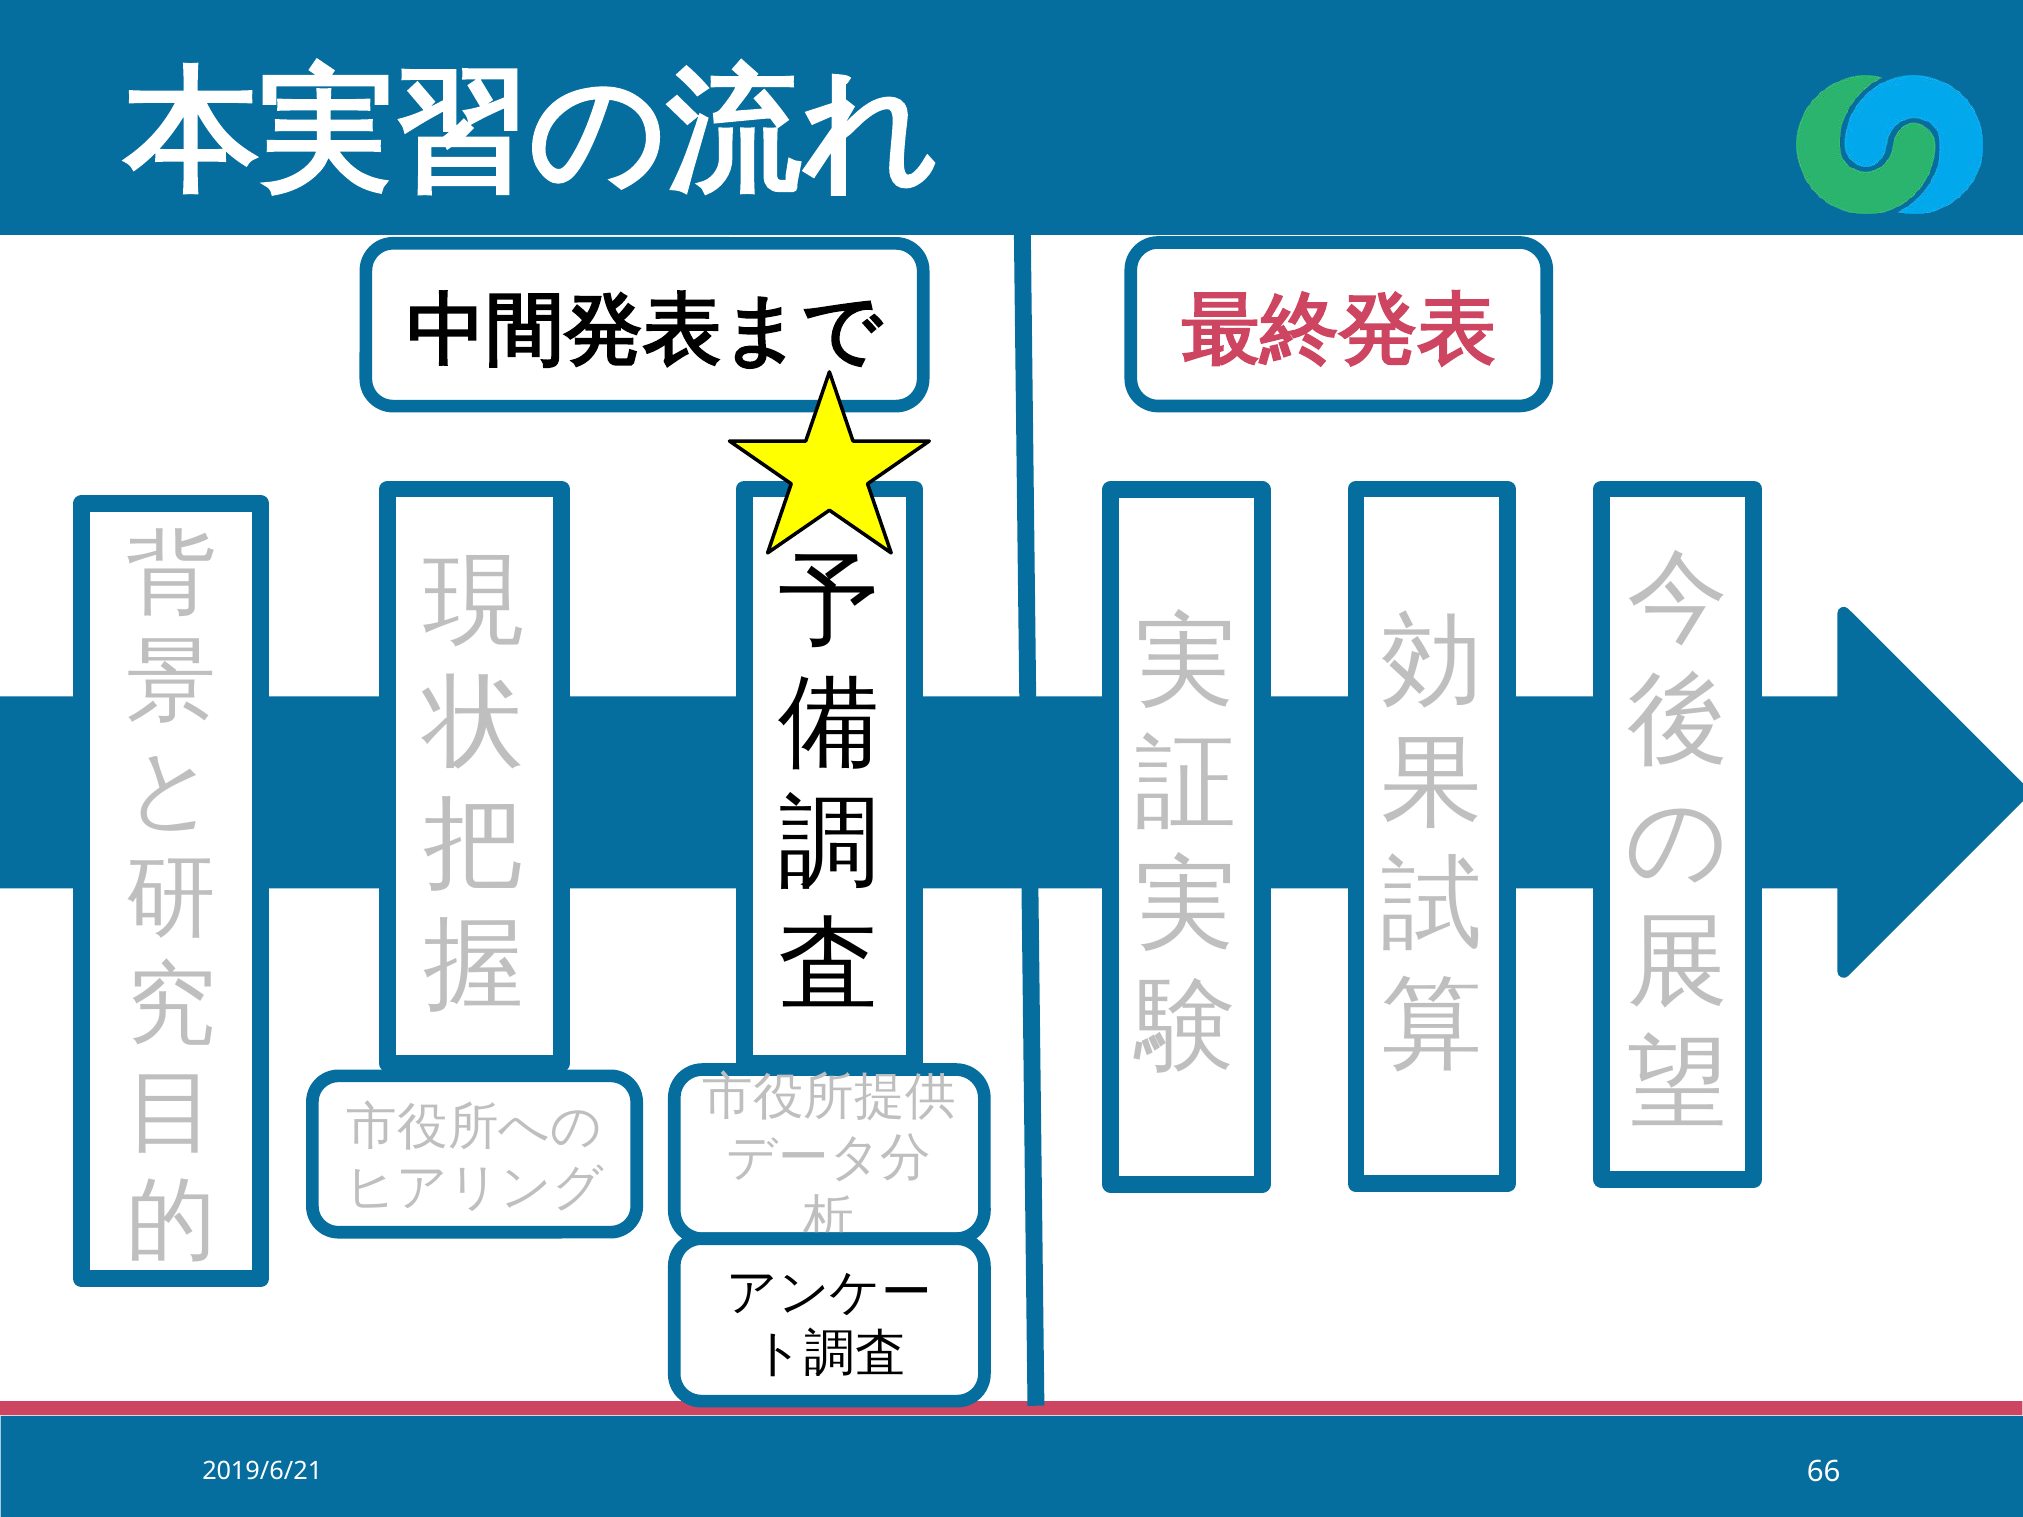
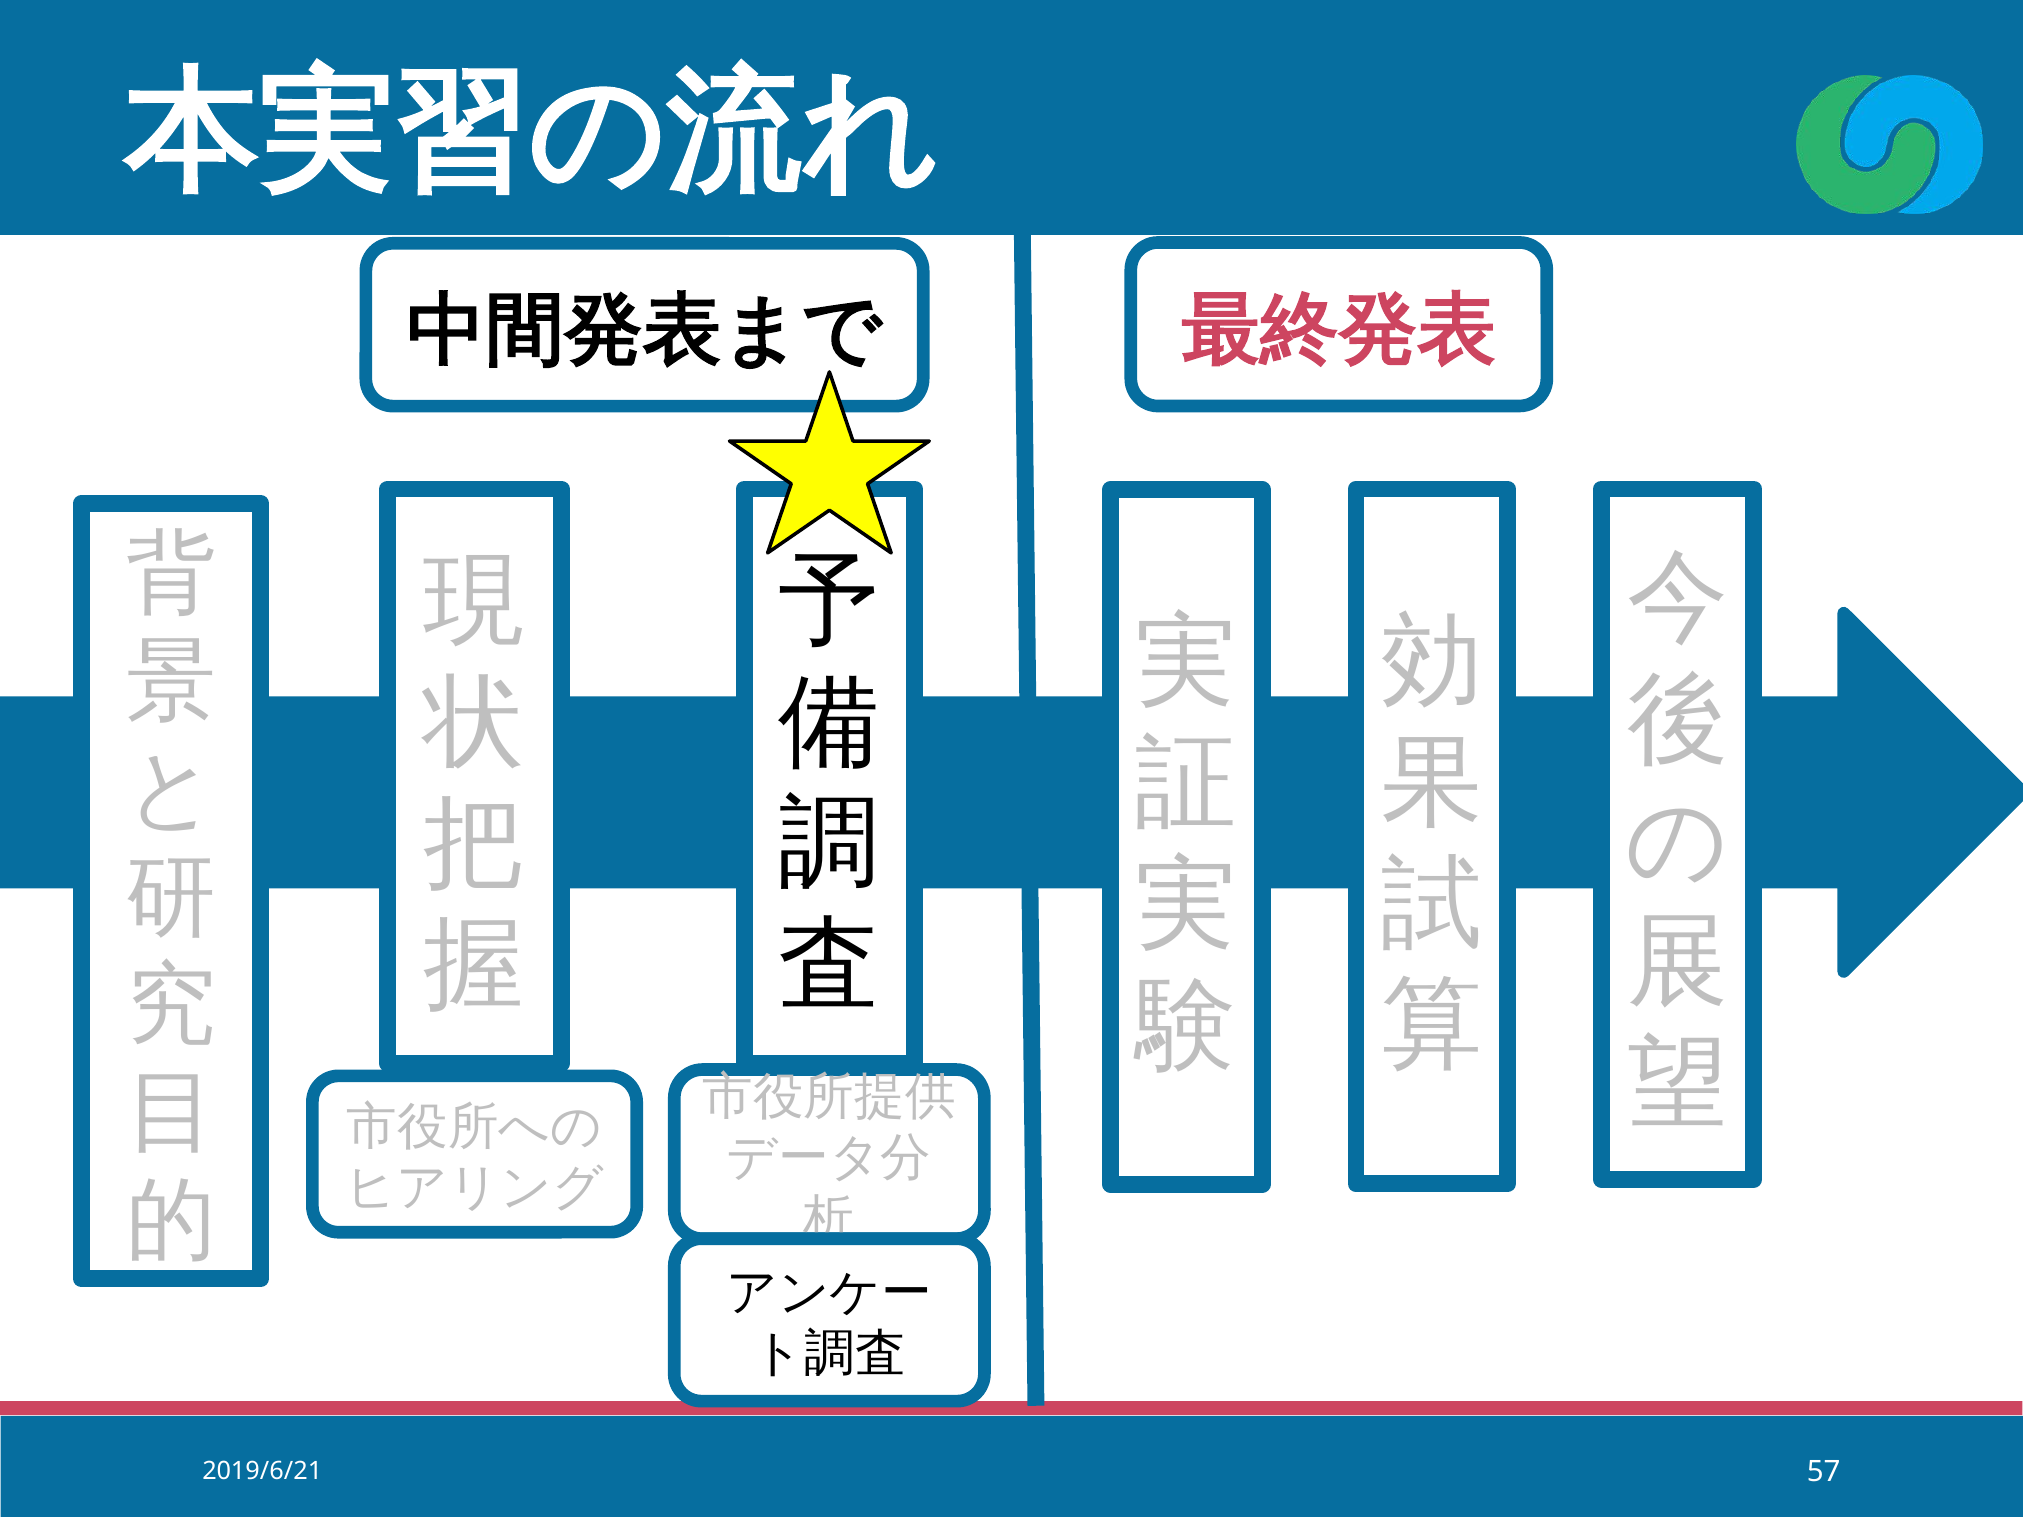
66: 66 -> 57 (1824, 1472)
